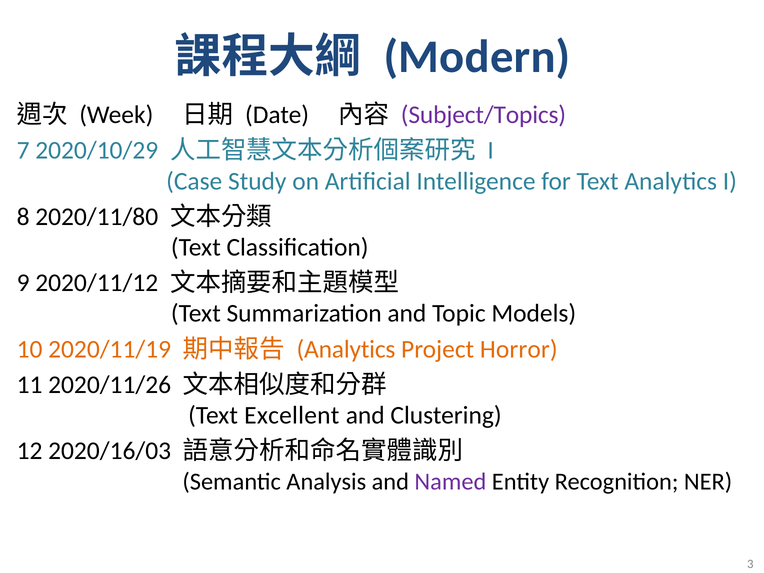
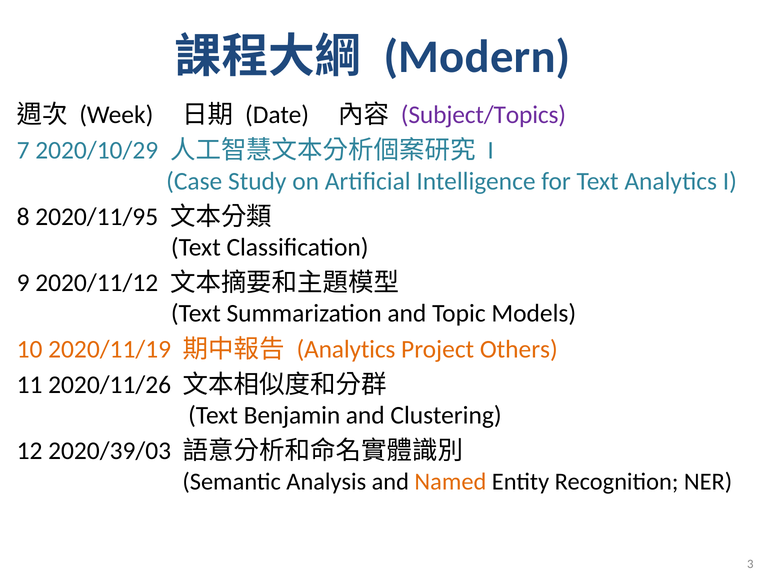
2020/11/80: 2020/11/80 -> 2020/11/95 (97, 217)
Horror: Horror -> Others (519, 349)
Excellent: Excellent -> Benjamin (292, 415)
2020/16/03: 2020/16/03 -> 2020/39/03 (110, 451)
Named colour: purple -> orange (450, 482)
